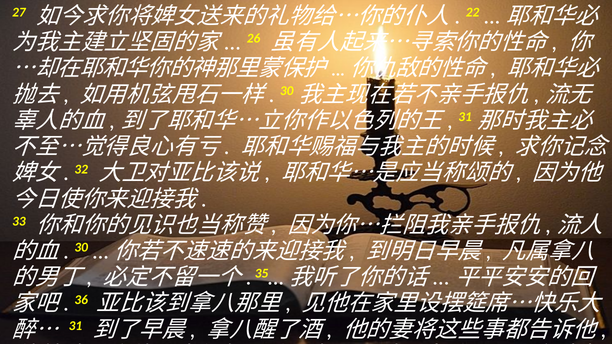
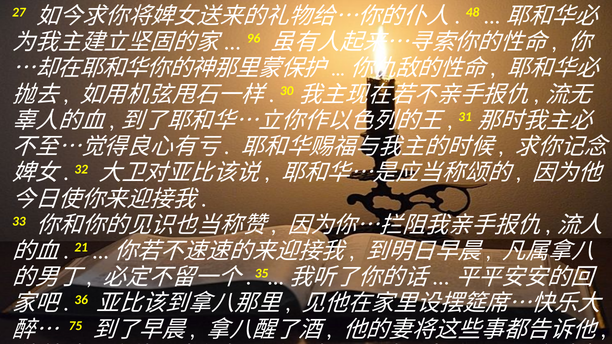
22: 22 -> 48 (473, 13)
26: 26 -> 96 (254, 39)
30: 30 -> 21 (81, 248)
31: 31 -> 75 (75, 326)
